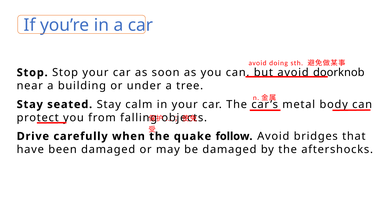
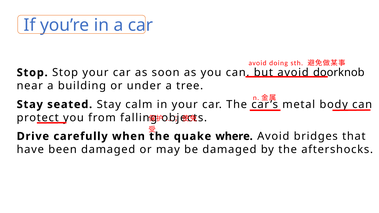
follow: follow -> where (234, 136)
